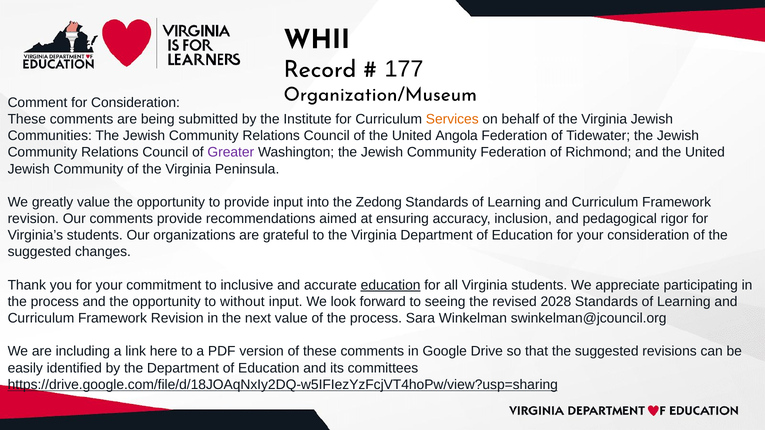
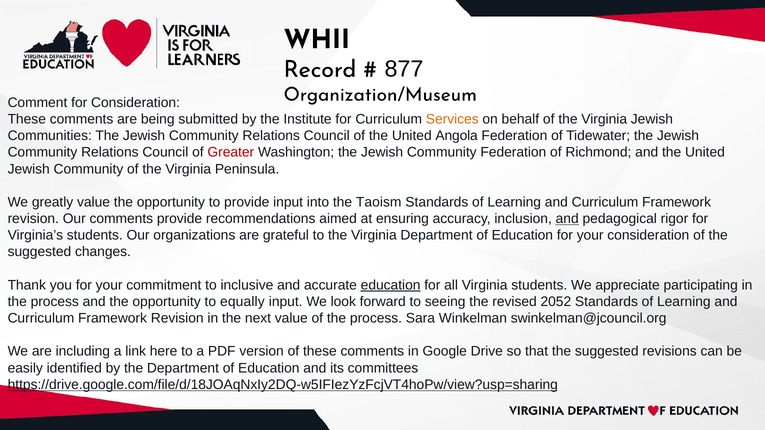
177: 177 -> 877 (404, 69)
Greater colour: purple -> red (231, 153)
Zedong: Zedong -> Taoism (379, 202)
and underline: none -> present (567, 219)
without: without -> equally (242, 302)
2028: 2028 -> 2052 (556, 302)
